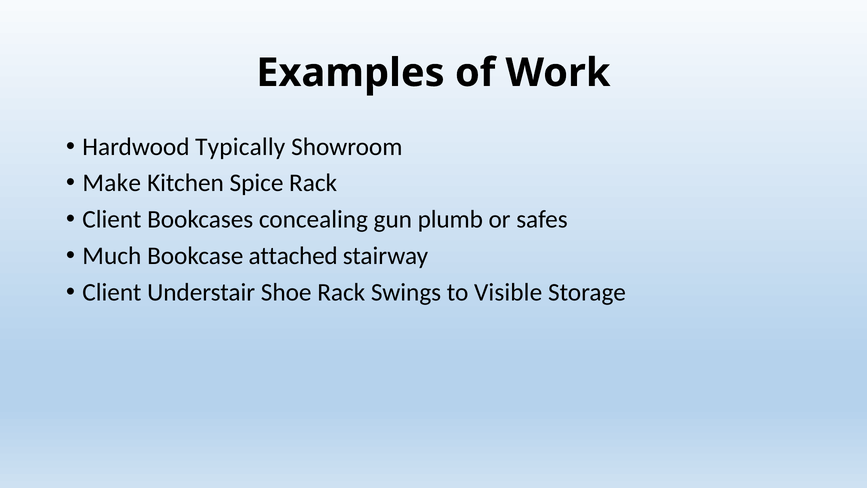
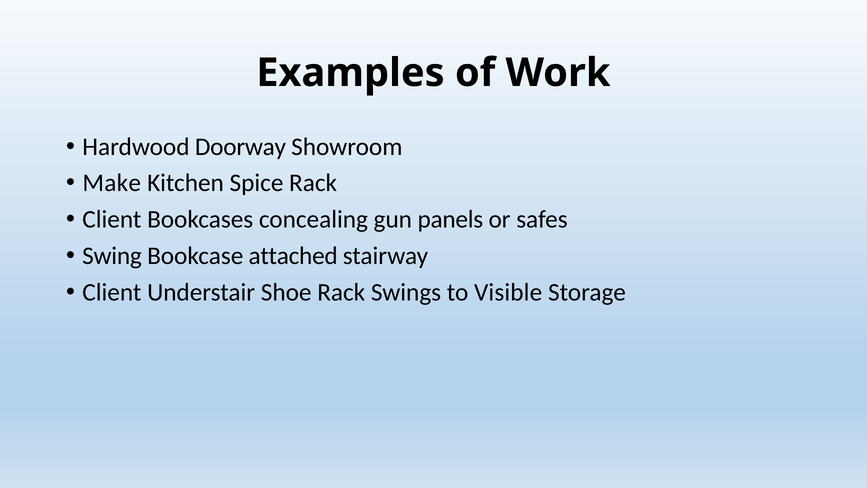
Typically: Typically -> Doorway (240, 147)
plumb: plumb -> panels (450, 219)
Much: Much -> Swing (112, 256)
